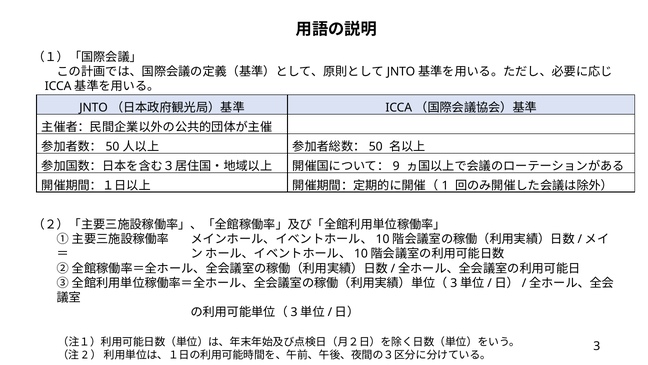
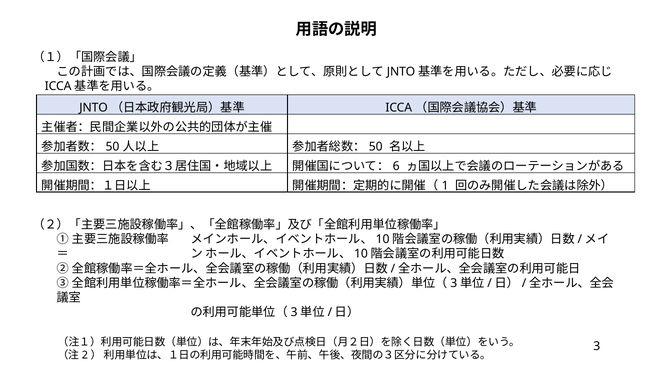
9: 9 -> 6 (396, 166)
